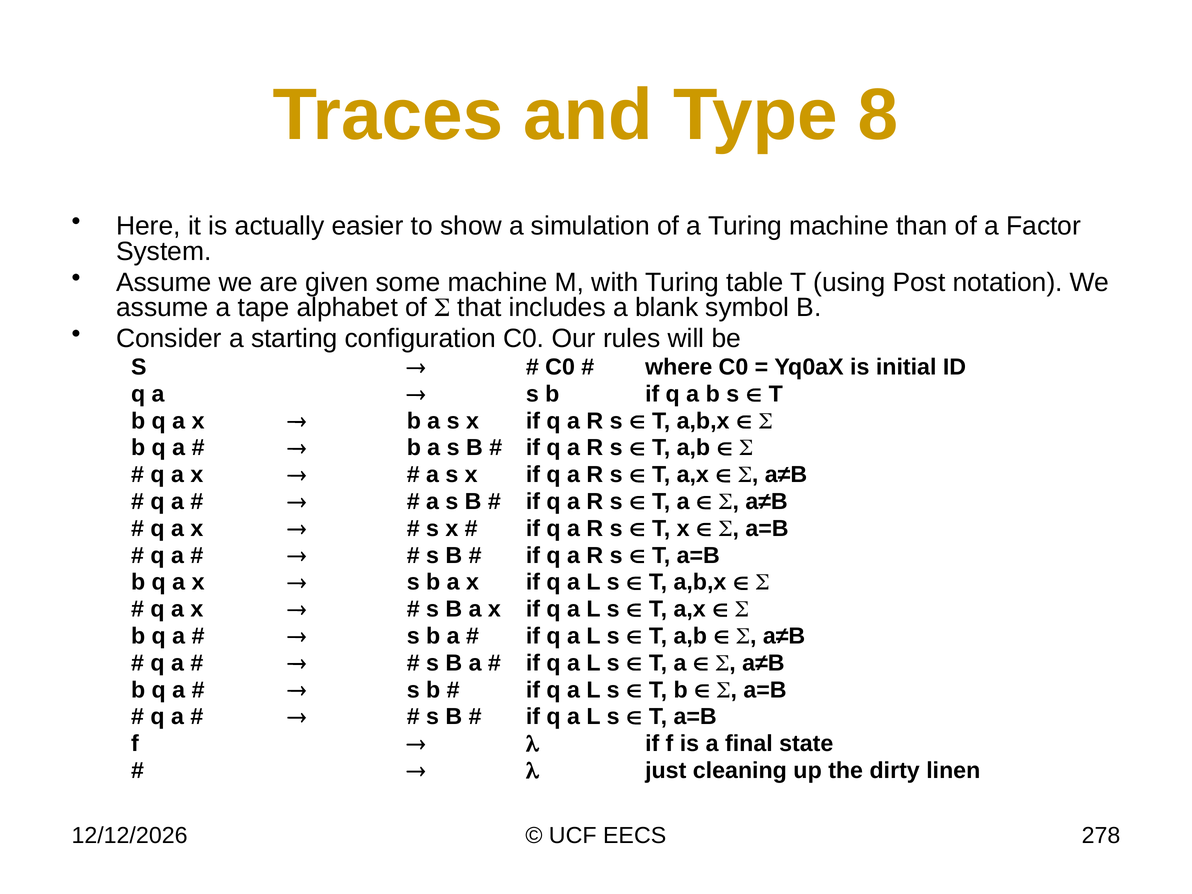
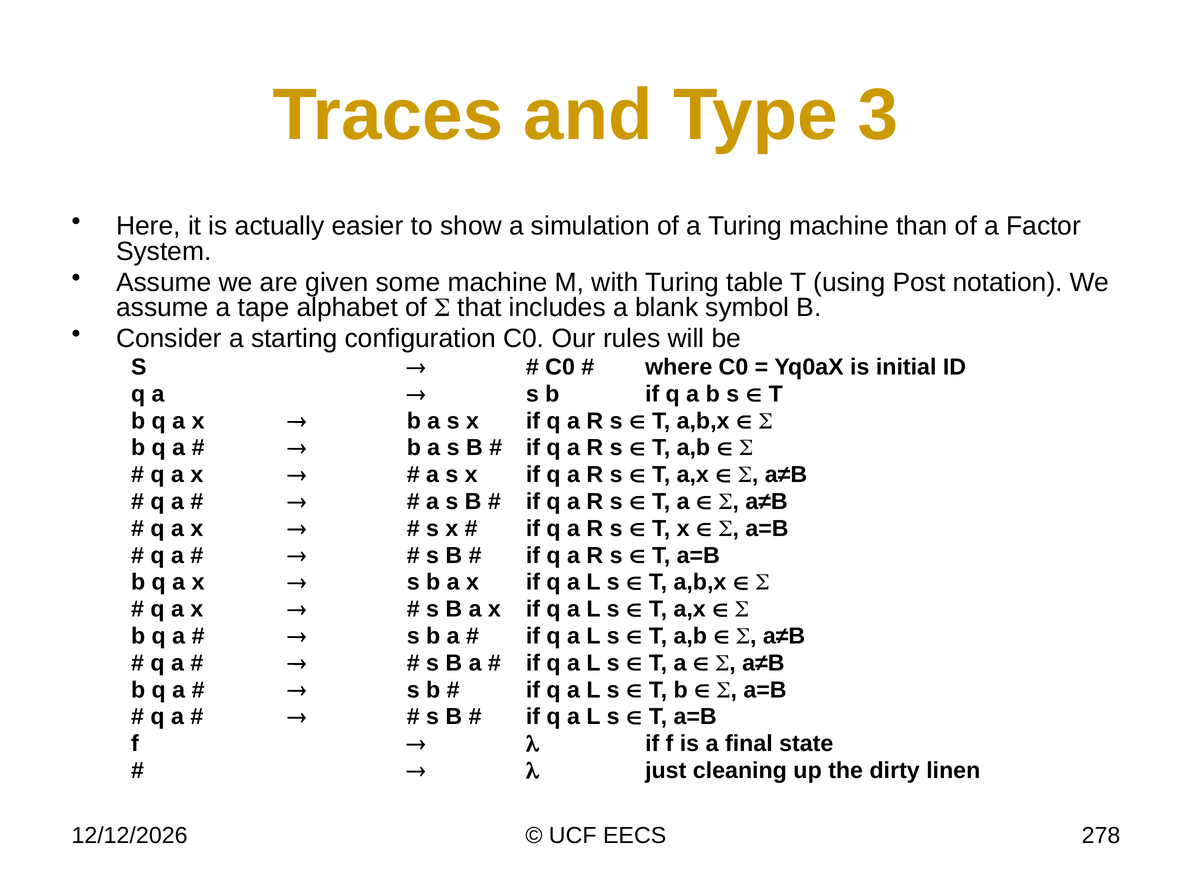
8: 8 -> 3 (878, 115)
